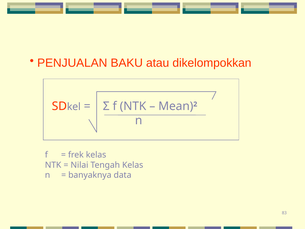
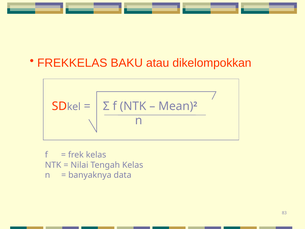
PENJUALAN: PENJUALAN -> FREKKELAS (72, 63)
